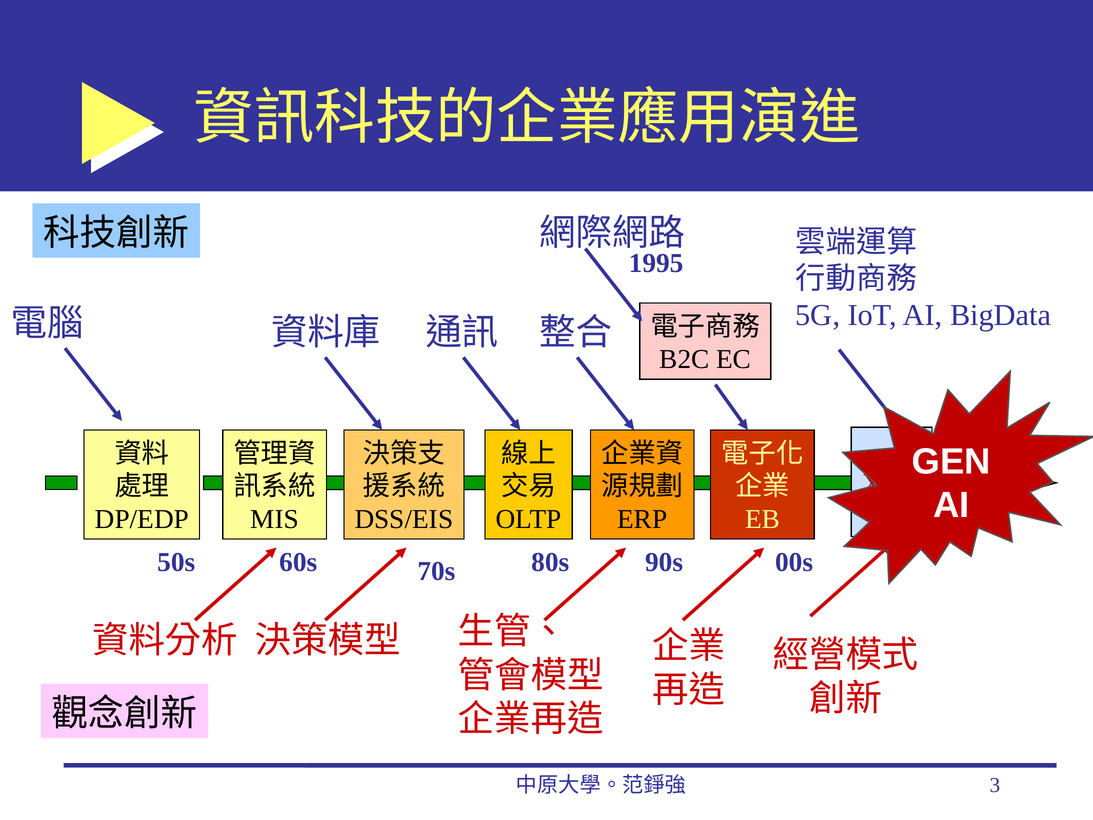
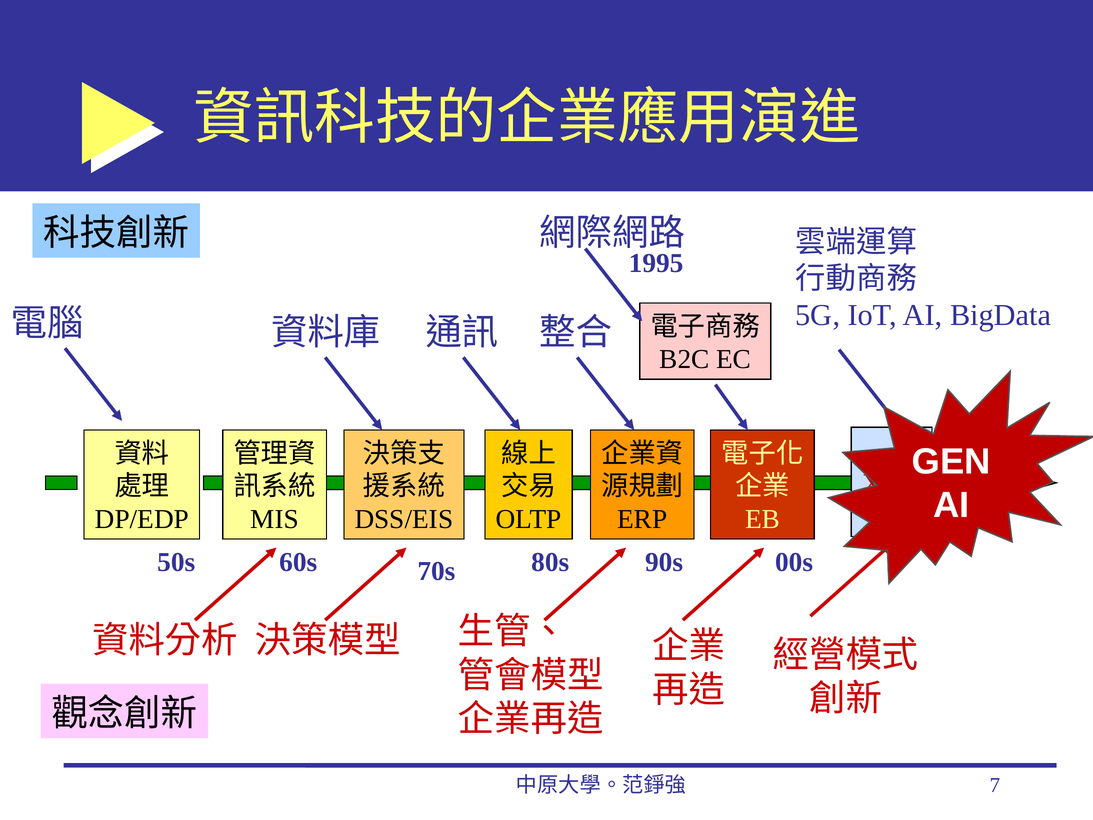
3: 3 -> 7 (995, 785)
